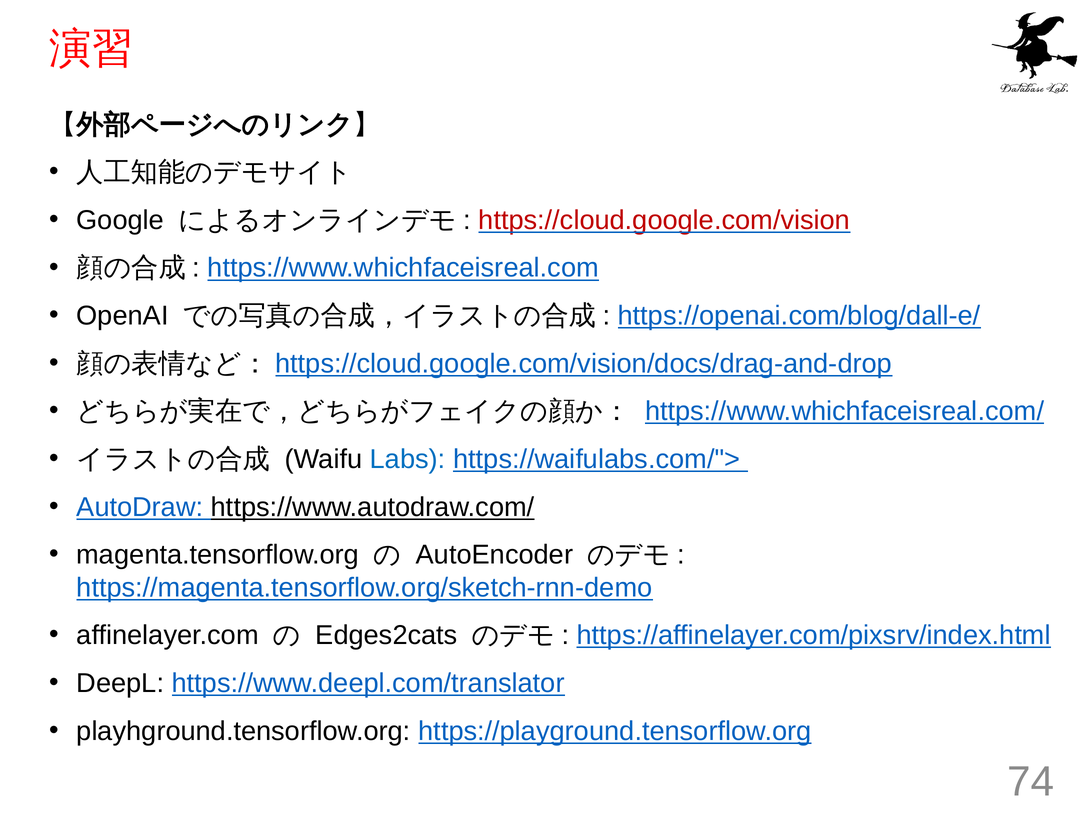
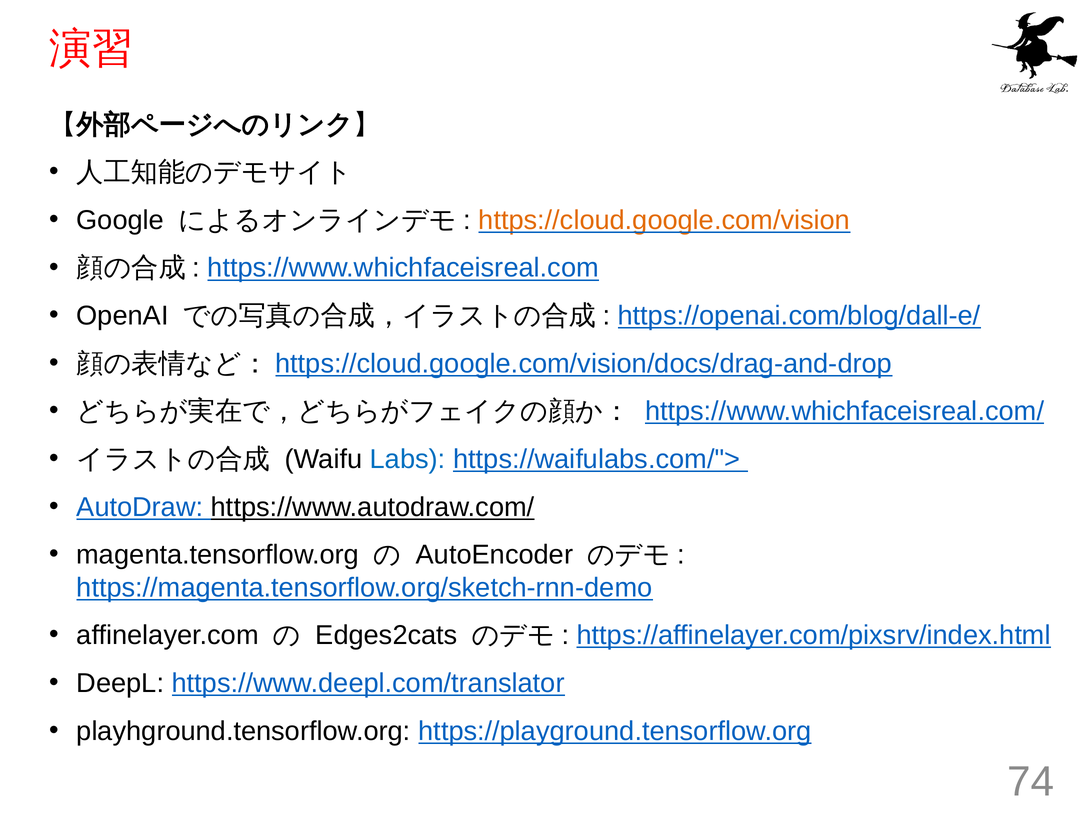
https://cloud.google.com/vision colour: red -> orange (664, 220)
